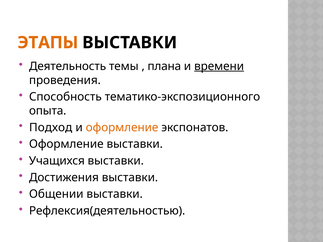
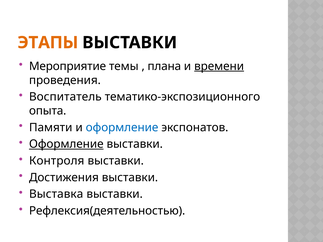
Деятельность: Деятельность -> Мероприятие (68, 66)
Способность: Способность -> Воспитатель (65, 97)
Подход: Подход -> Памяти (51, 128)
оформление colour: orange -> blue (122, 128)
Оформление underline: none -> present (66, 144)
Учащихся: Учащихся -> Контроля (57, 161)
Общении: Общении -> Выставка (56, 194)
